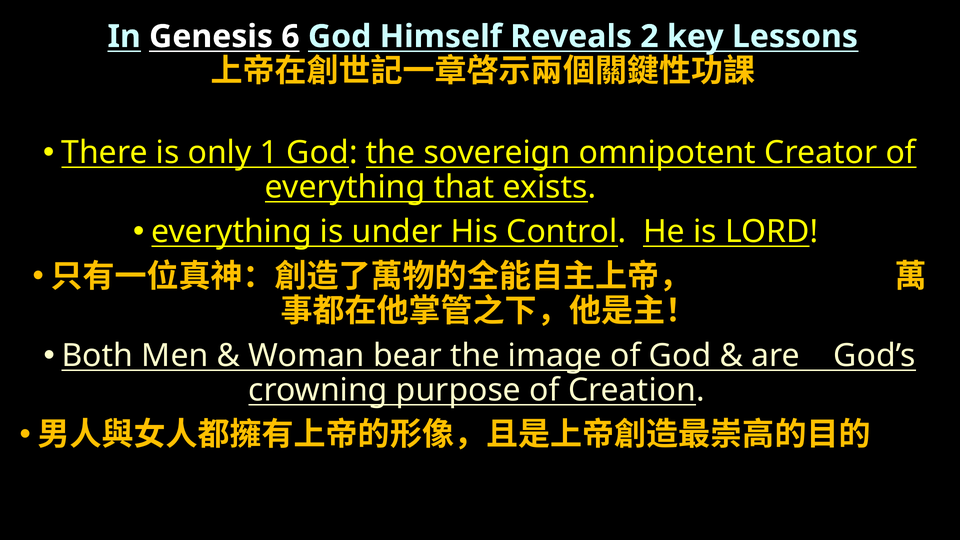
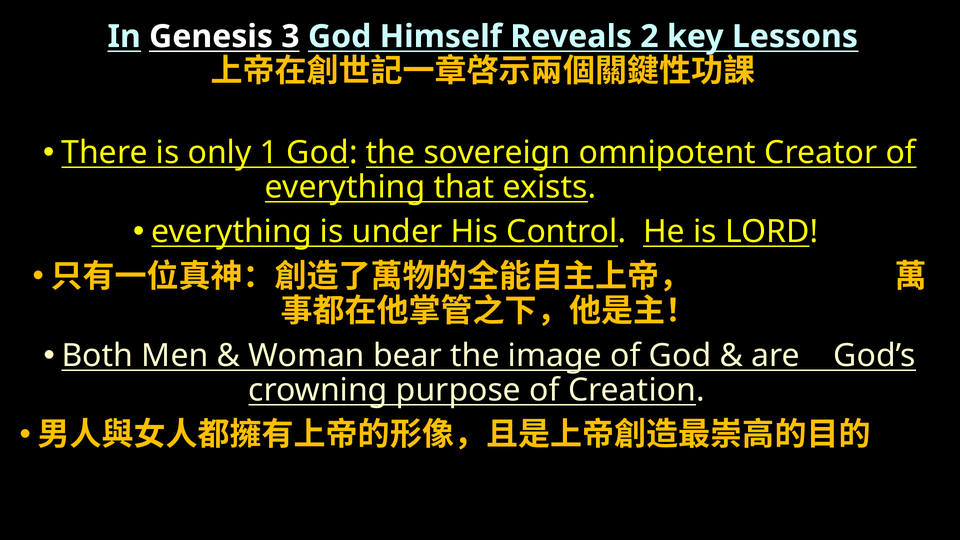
6: 6 -> 3 (290, 37)
